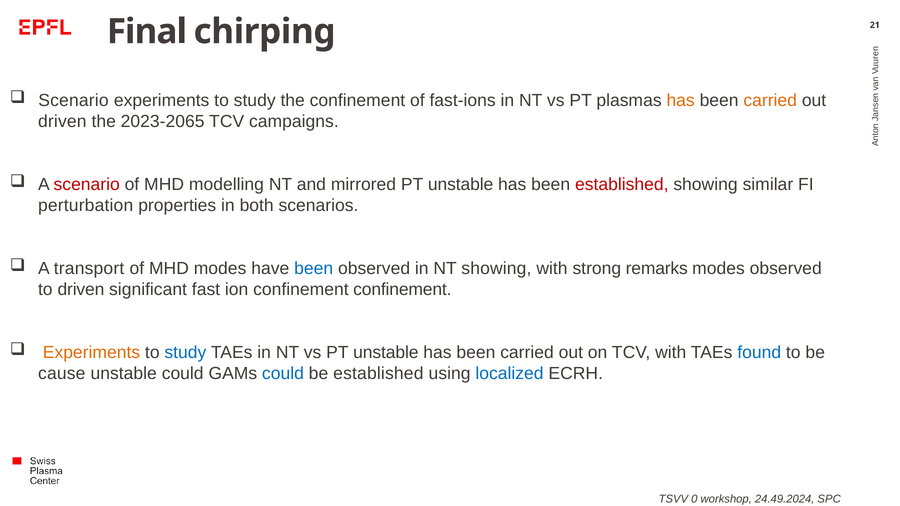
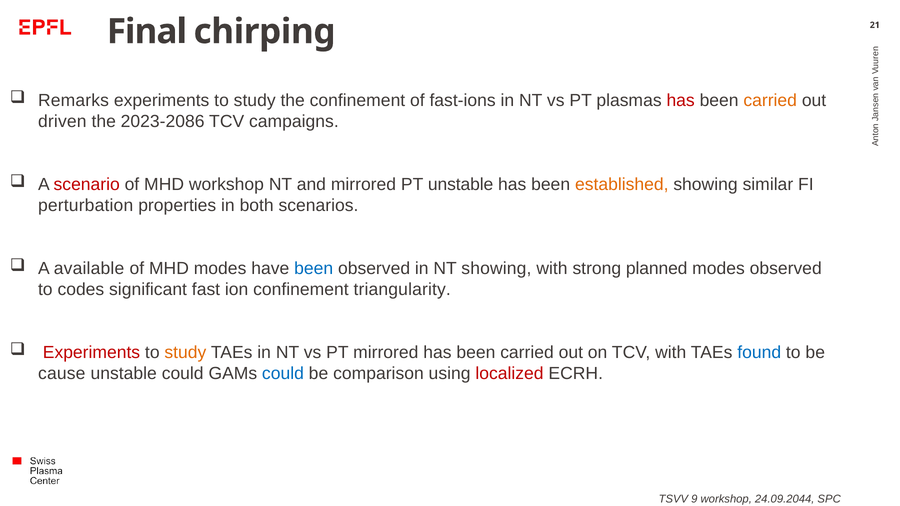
Scenario: Scenario -> Remarks (74, 101)
has colour: orange -> red (681, 101)
2023-2065: 2023-2065 -> 2023-2086 (163, 122)
MHD modelling: modelling -> workshop (226, 185)
established colour: red -> orange (622, 185)
transport: transport -> available (89, 269)
remarks: remarks -> planned (657, 269)
to driven: driven -> codes (81, 290)
confinement confinement: confinement -> triangularity (402, 290)
Experiments colour: orange -> red (91, 353)
study colour: blue -> orange (185, 353)
vs PT unstable: unstable -> mirrored (386, 353)
be established: established -> comparison (378, 374)
localized colour: blue -> red (509, 374)
0: 0 -> 9 (694, 499)
24.49.2024: 24.49.2024 -> 24.09.2044 (785, 499)
